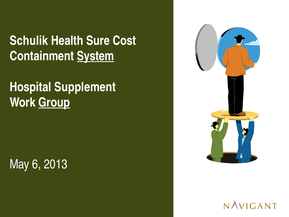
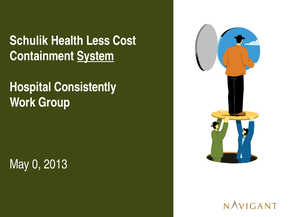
Sure: Sure -> Less (98, 41)
Supplement: Supplement -> Consistently (85, 87)
Group underline: present -> none (54, 102)
6: 6 -> 0 (37, 164)
